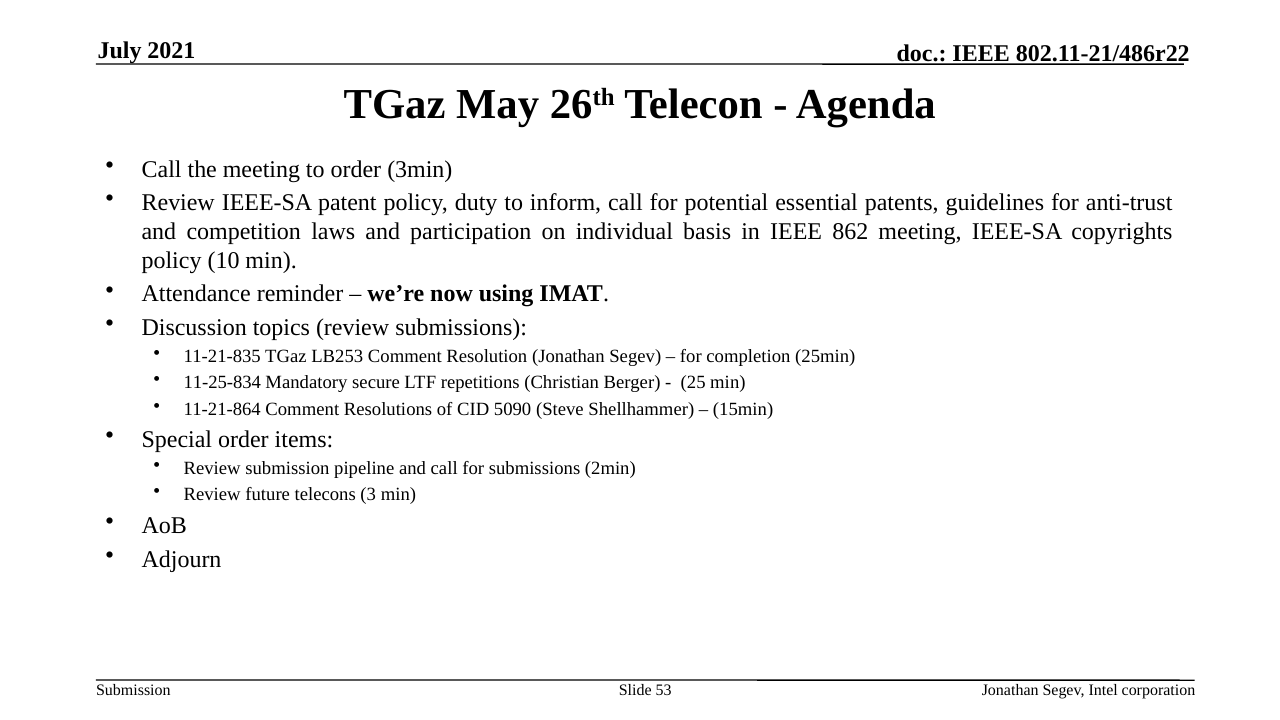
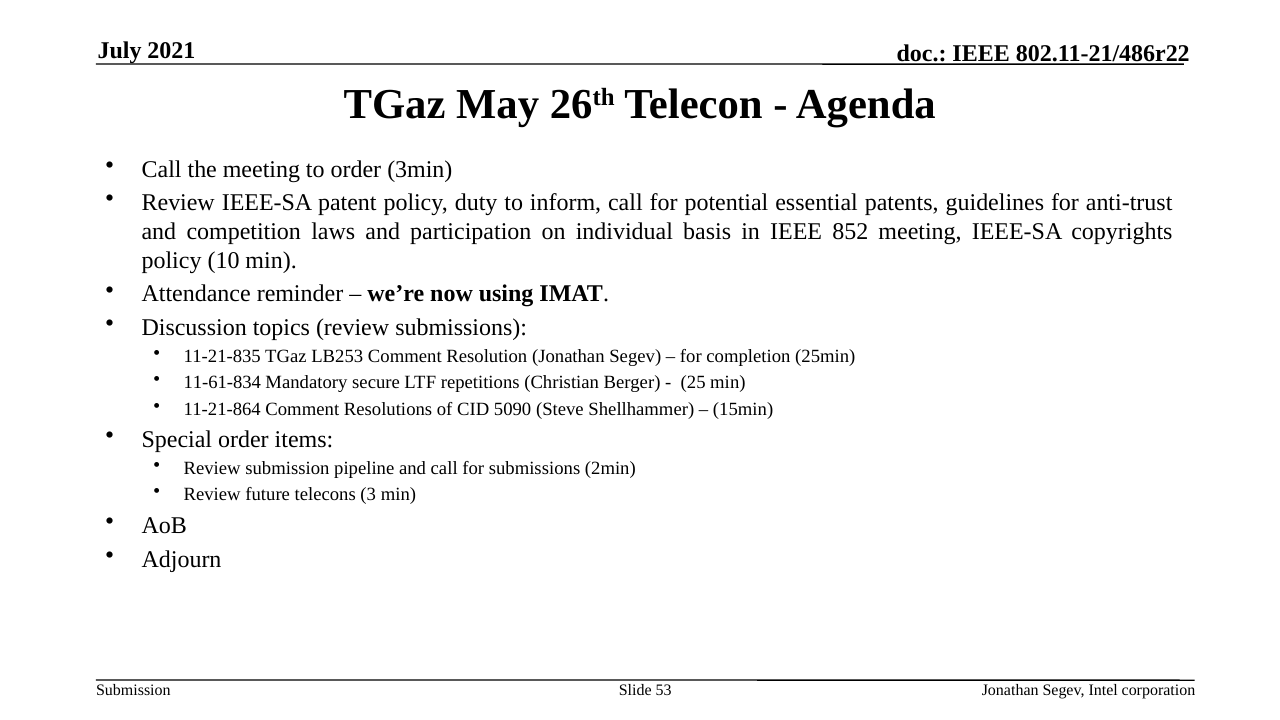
862: 862 -> 852 (850, 232)
11-25-834: 11-25-834 -> 11-61-834 (222, 383)
